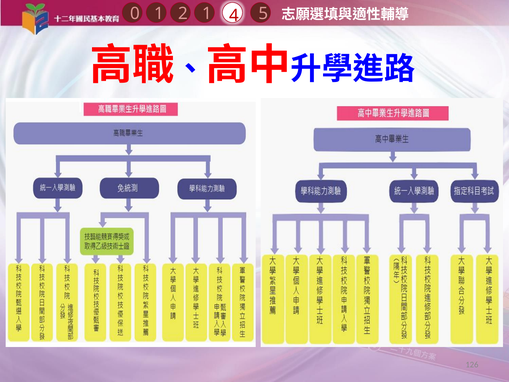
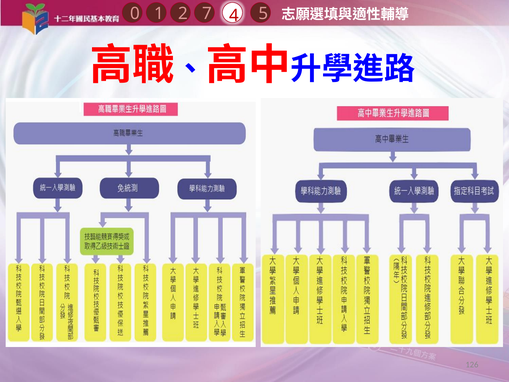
1 1: 1 -> 7 (207, 14)
